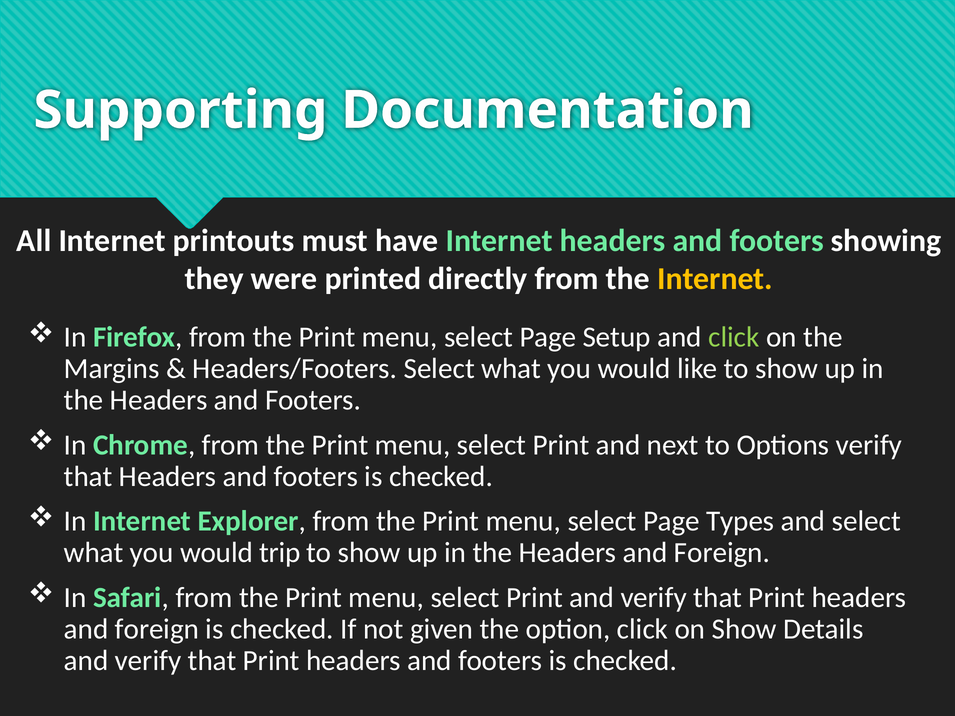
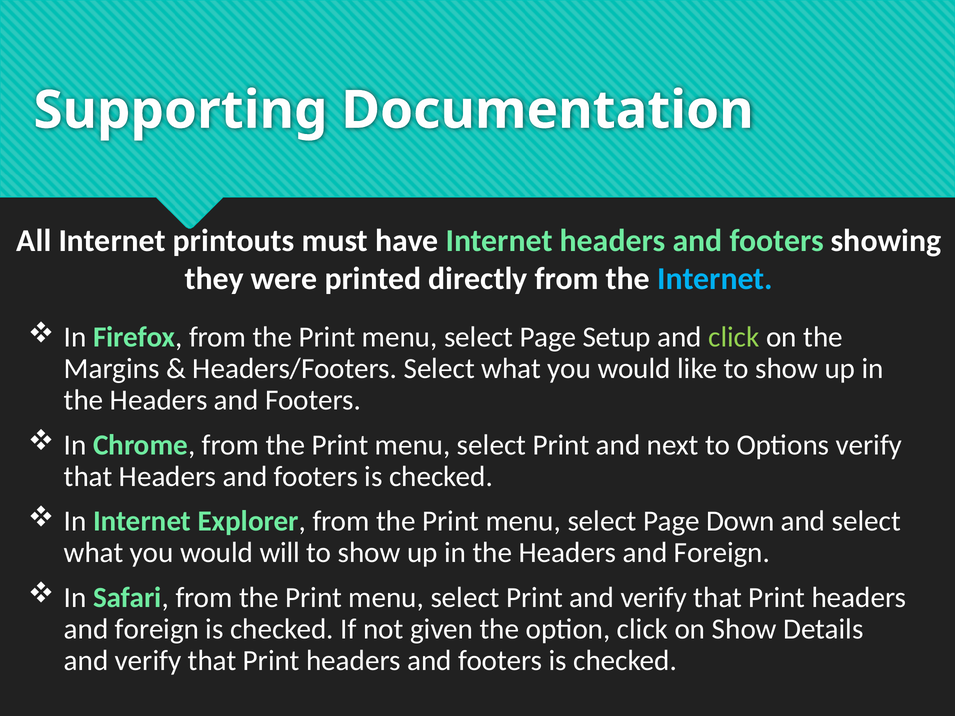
Internet colour: yellow -> light blue (715, 279)
Types: Types -> Down (740, 521)
trip: trip -> will (280, 553)
